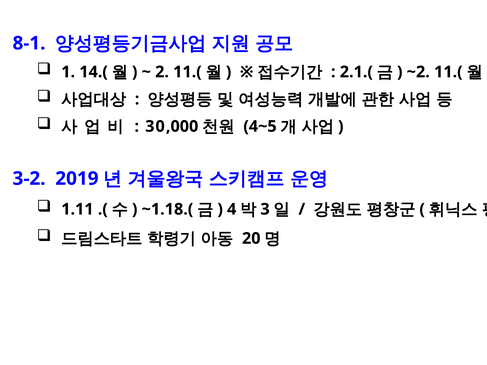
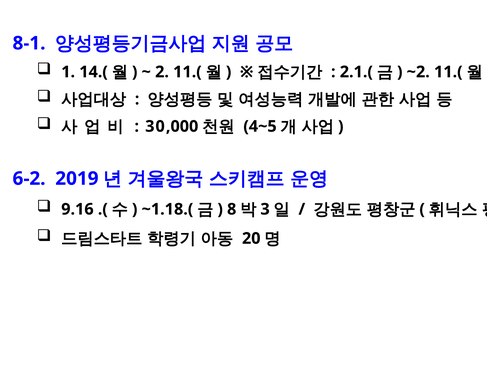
3-2: 3-2 -> 6-2 (29, 179)
1.11: 1.11 -> 9.16 (77, 209)
4: 4 -> 8 (232, 209)
